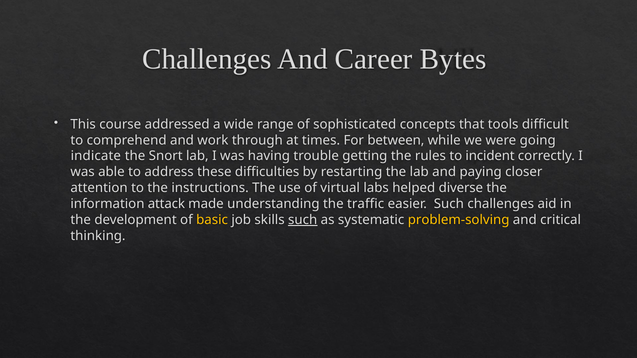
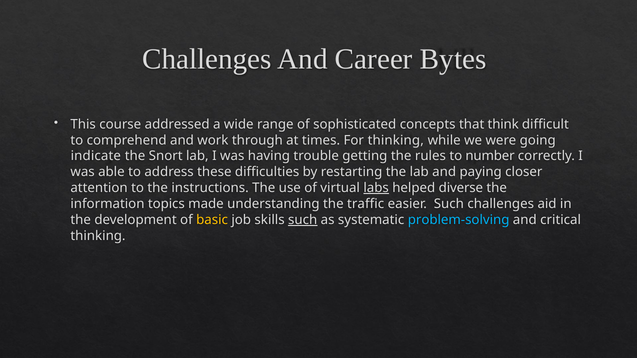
tools: tools -> think (503, 124)
For between: between -> thinking (396, 140)
incident: incident -> number (490, 156)
labs underline: none -> present (376, 188)
attack: attack -> topics (166, 204)
problem-solving colour: yellow -> light blue (459, 220)
